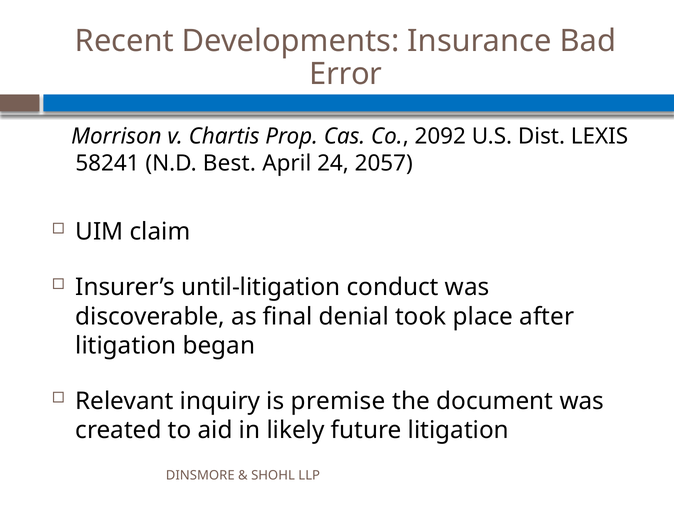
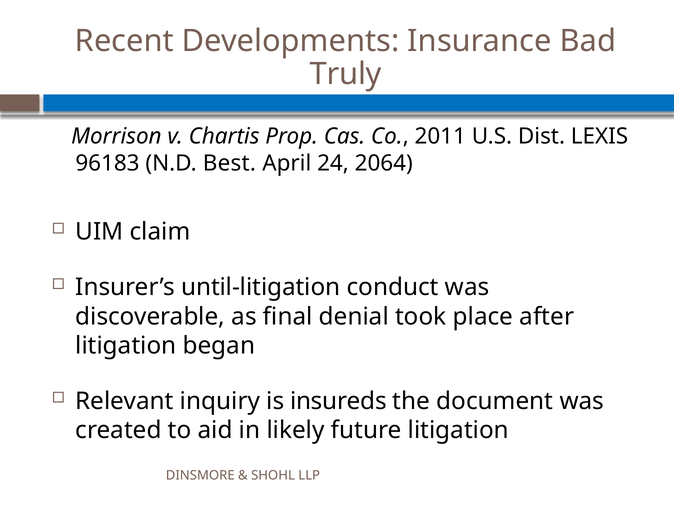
Error: Error -> Truly (346, 74)
2092: 2092 -> 2011 (440, 136)
58241: 58241 -> 96183 (107, 163)
2057: 2057 -> 2064 (384, 163)
premise: premise -> insureds (338, 401)
